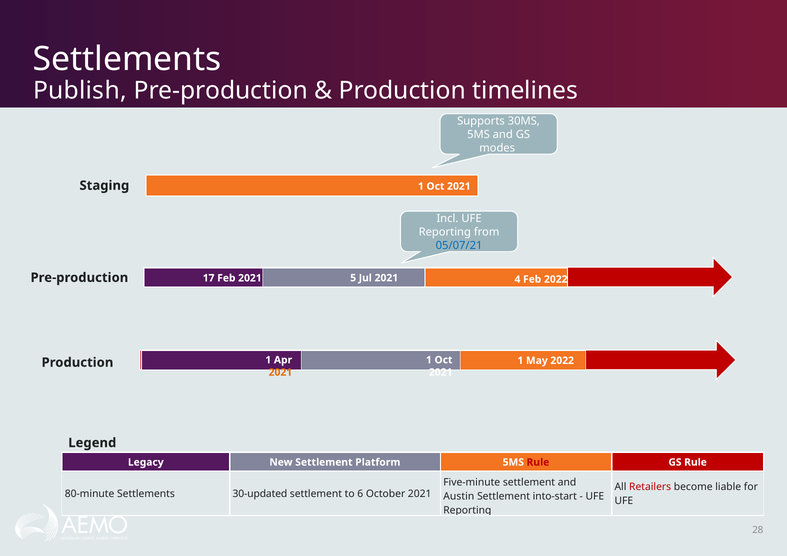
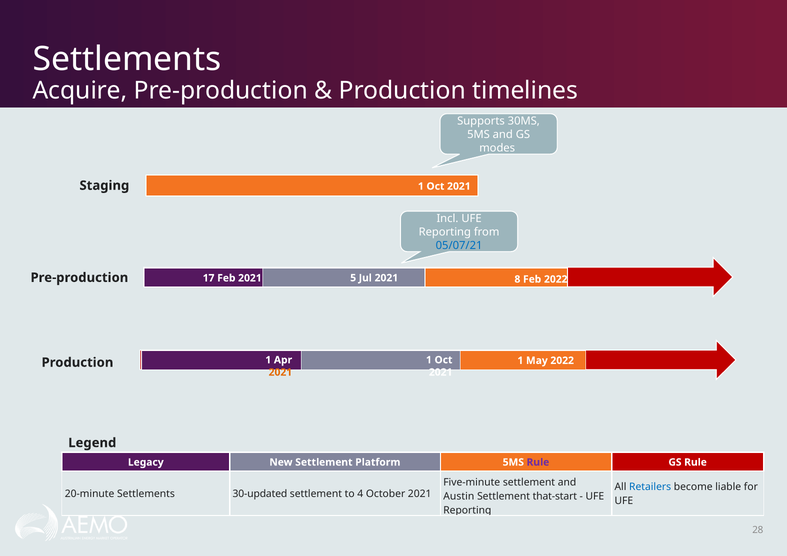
Publish: Publish -> Acquire (80, 91)
4: 4 -> 8 (517, 279)
Rule colour: red -> purple (538, 463)
Retailers colour: red -> blue (650, 487)
80-minute: 80-minute -> 20-minute (90, 494)
6: 6 -> 4 (360, 494)
into-start: into-start -> that-start (555, 497)
